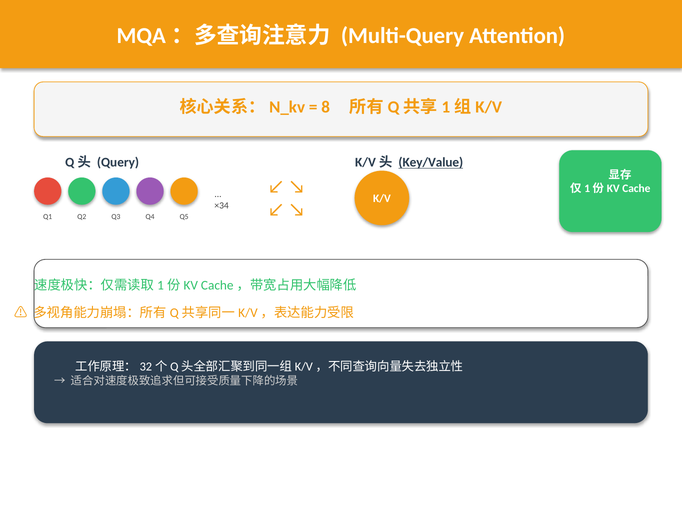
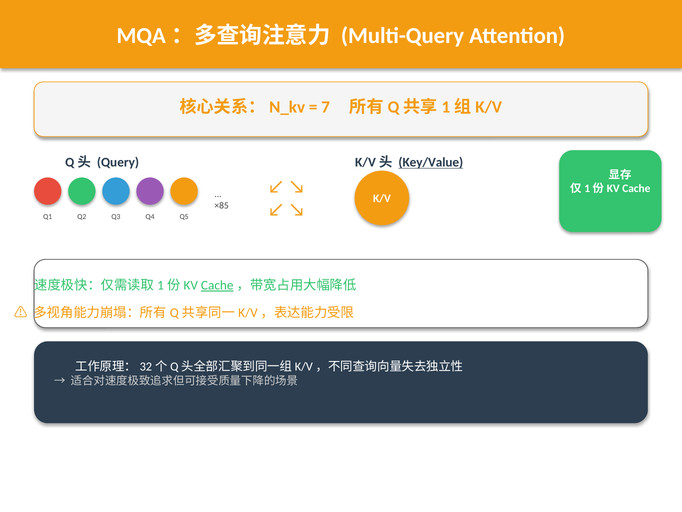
8: 8 -> 7 (326, 107)
×34: ×34 -> ×85 (222, 205)
Cache underline: none -> present (217, 285)
